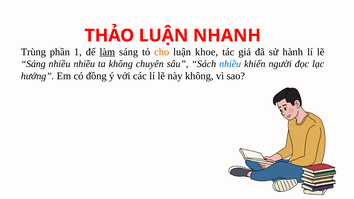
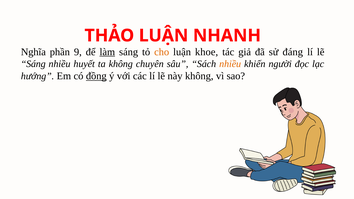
Trùng: Trùng -> Nghĩa (33, 52)
1: 1 -> 9 (78, 52)
hành: hành -> đáng (293, 52)
nhiều nhiều: nhiều -> huyết (84, 64)
nhiều colour: blue -> orange (230, 64)
đồng underline: none -> present (96, 76)
